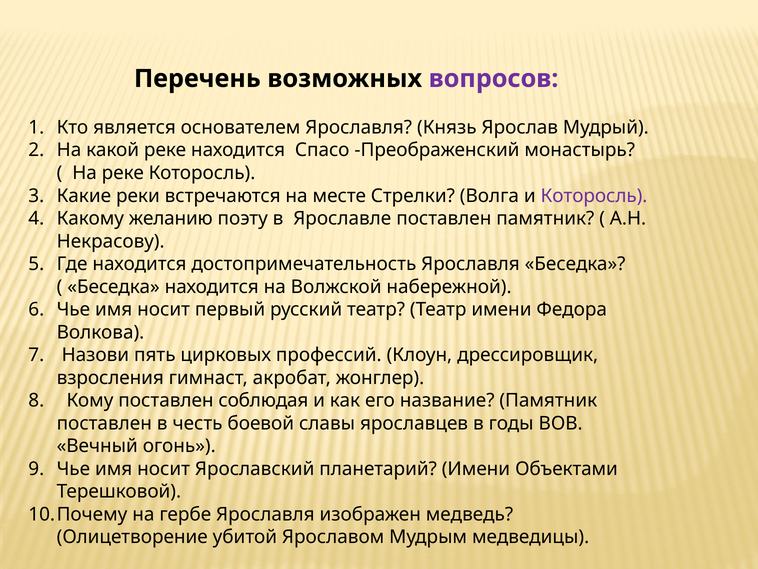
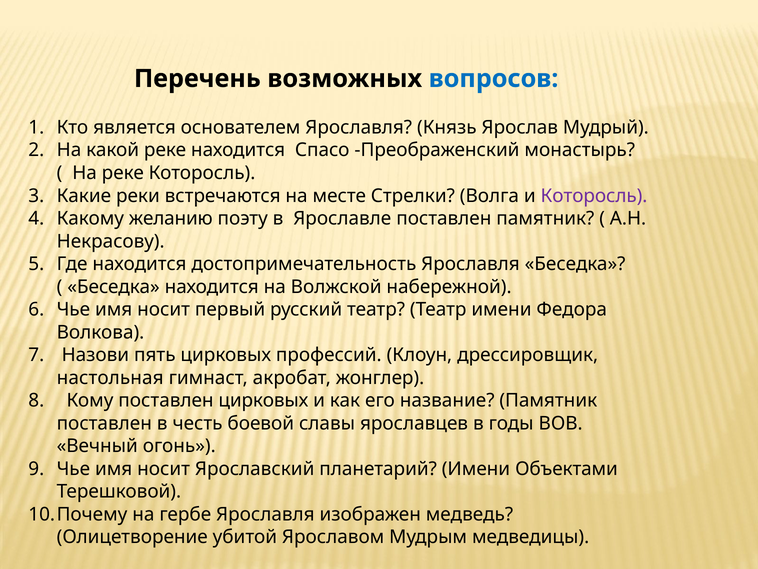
вопросов colour: purple -> blue (494, 79)
взросления: взросления -> настольная (110, 377)
поставлен соблюдая: соблюдая -> цирковых (263, 400)
